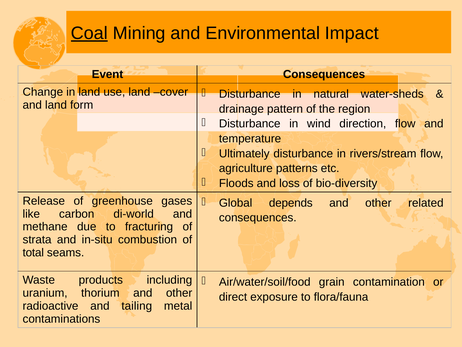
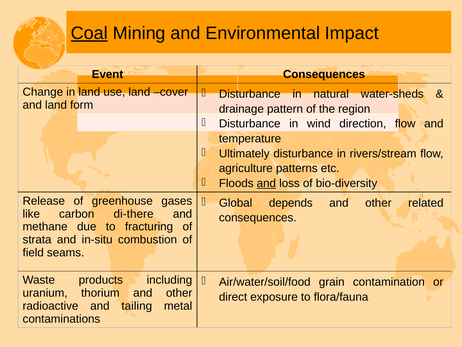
and underline: none -> present (266, 183)
di-world: di-world -> di-there (134, 214)
total: total -> field (33, 252)
